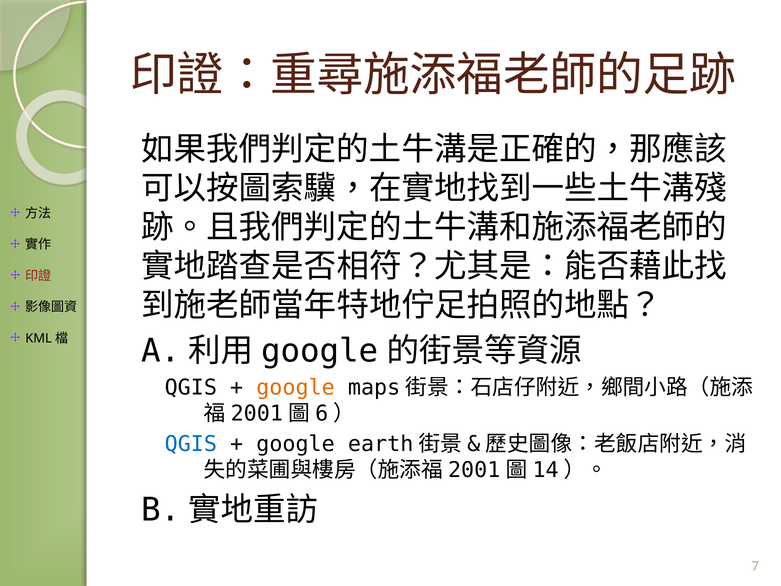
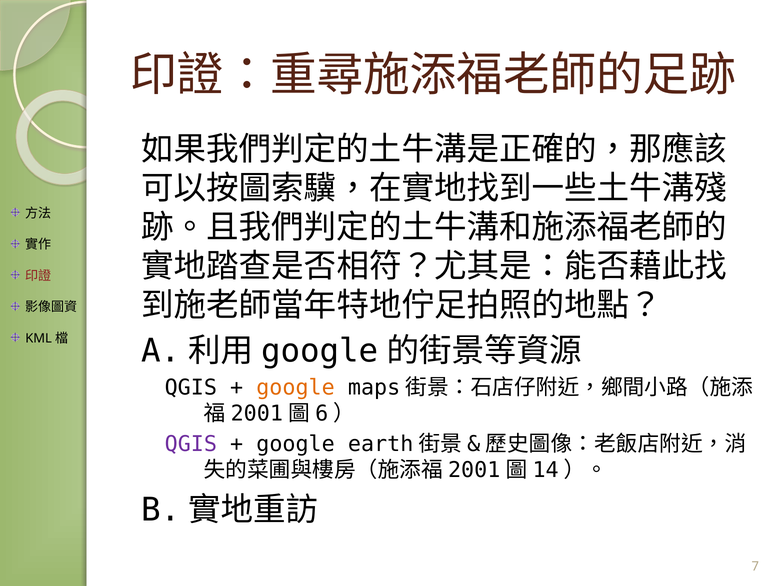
QGIS colour: blue -> purple (191, 444)
